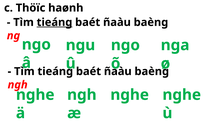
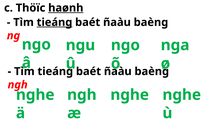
haønh underline: none -> present (66, 8)
